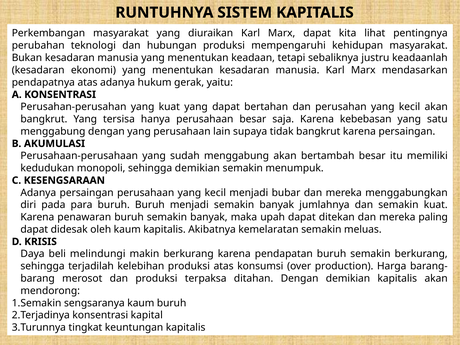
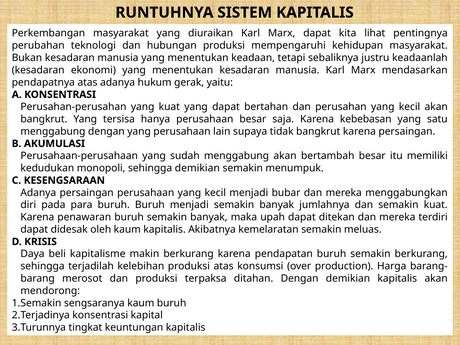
paling: paling -> terdiri (433, 217)
melindungi: melindungi -> kapitalisme (98, 254)
